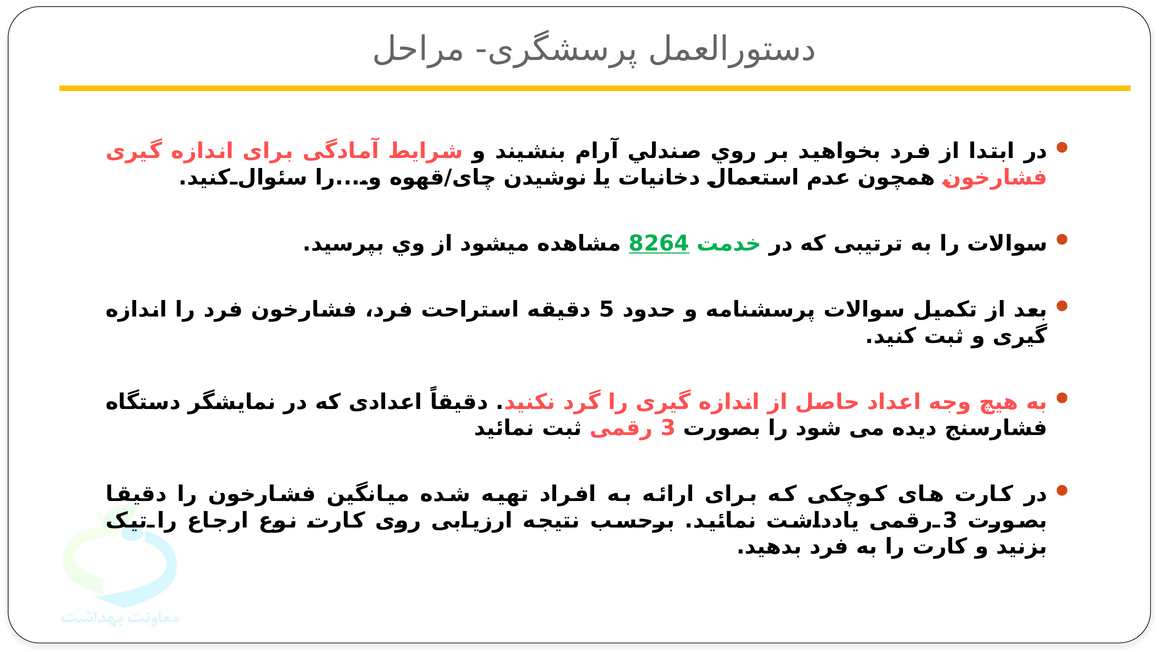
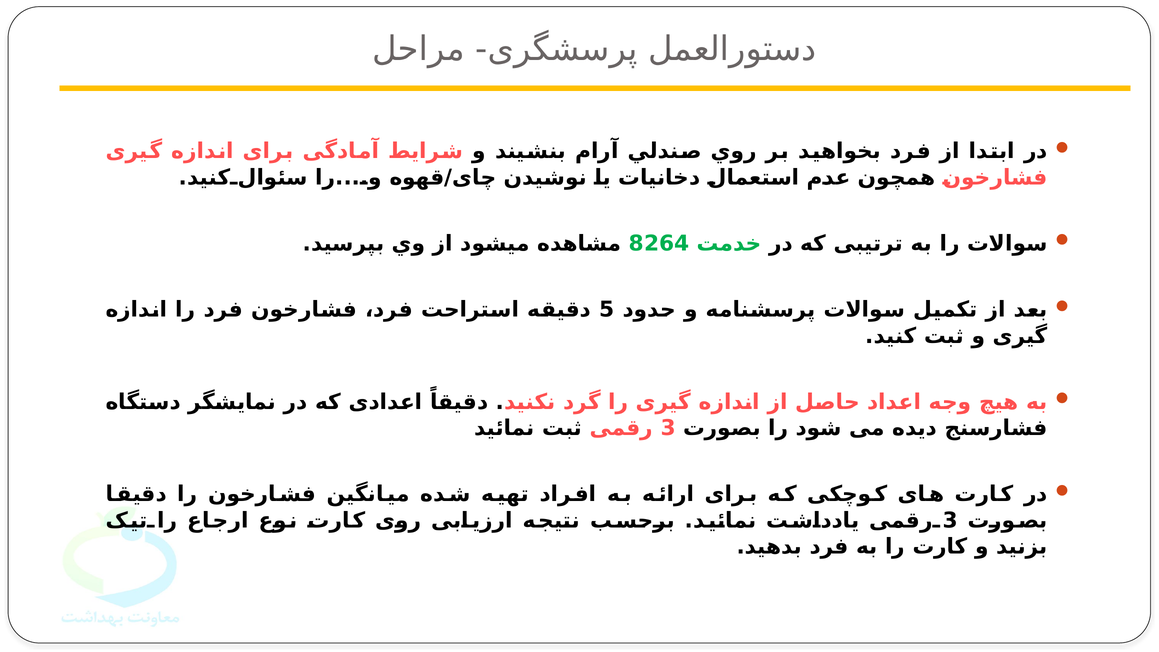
8264 underline: present -> none (659, 244)
